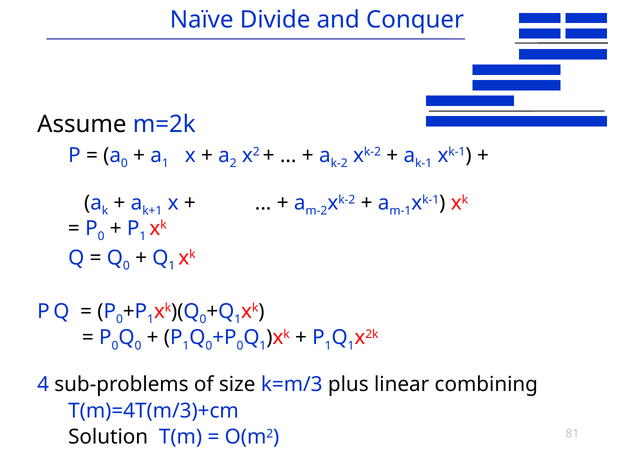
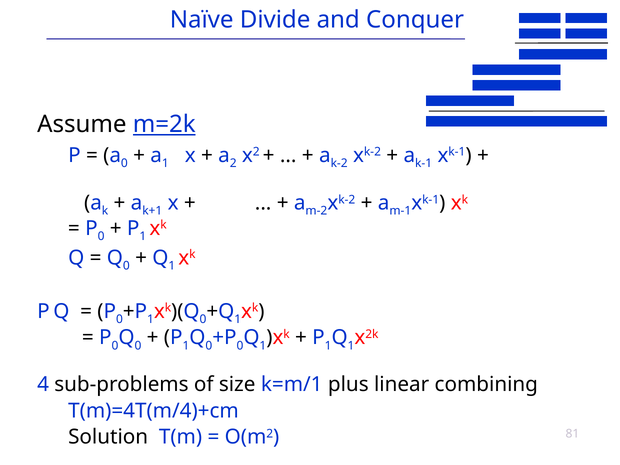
m=2k underline: none -> present (164, 124)
k=m/3: k=m/3 -> k=m/1 (292, 384)
T(m)=4T(m/3)+cm: T(m)=4T(m/3)+cm -> T(m)=4T(m/4)+cm (153, 411)
